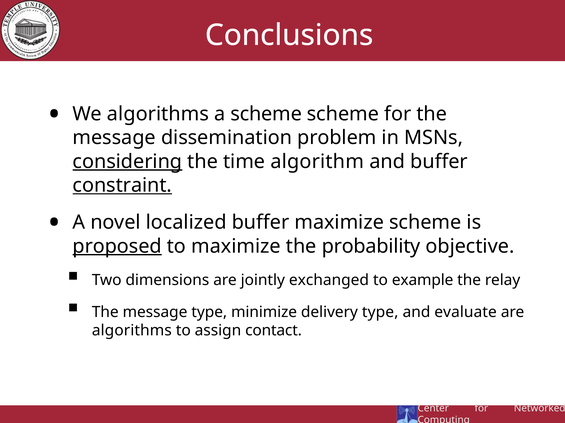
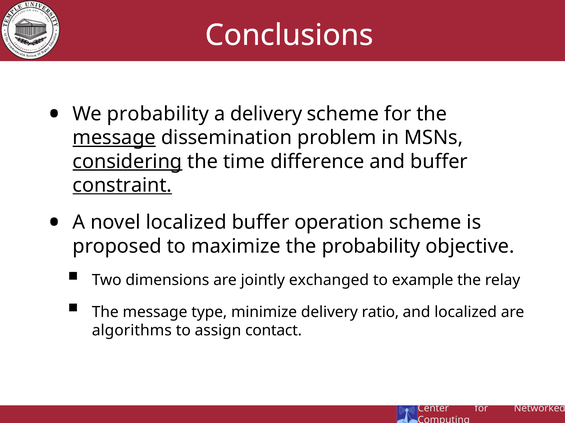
We algorithms: algorithms -> probability (158, 114)
a scheme: scheme -> delivery (266, 114)
message underline: none -> present (114, 138)
algorithm: algorithm -> difference (317, 162)
buffer maximize: maximize -> operation (339, 223)
proposed underline: present -> none (117, 247)
delivery type: type -> ratio (380, 313)
and evaluate: evaluate -> localized (466, 313)
